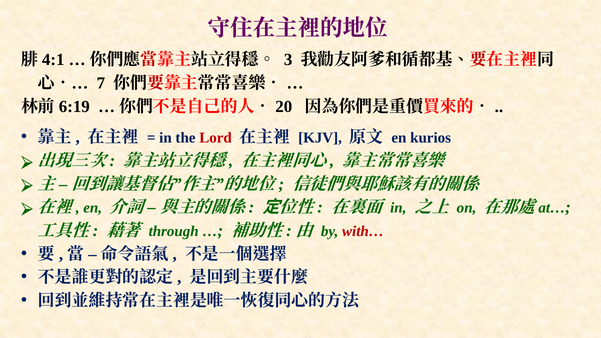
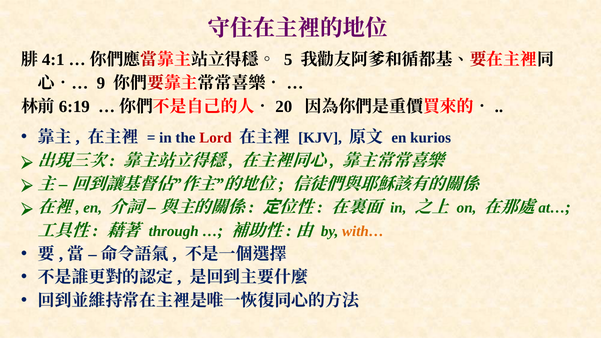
3: 3 -> 5 (288, 60)
7: 7 -> 9 (101, 83)
with… colour: red -> orange (363, 231)
